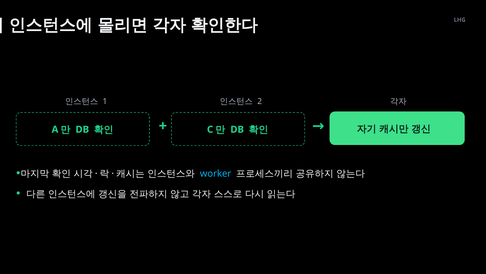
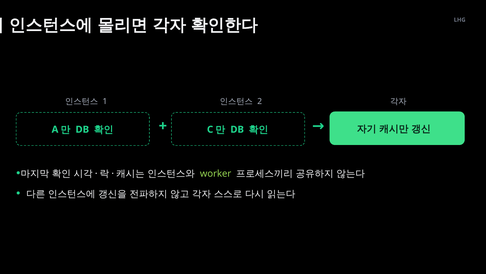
worker colour: light blue -> light green (216, 173)
